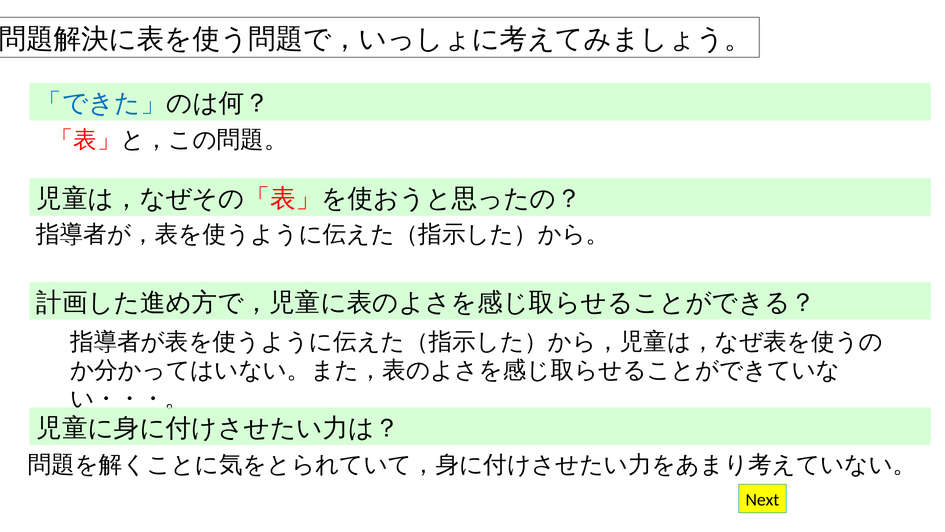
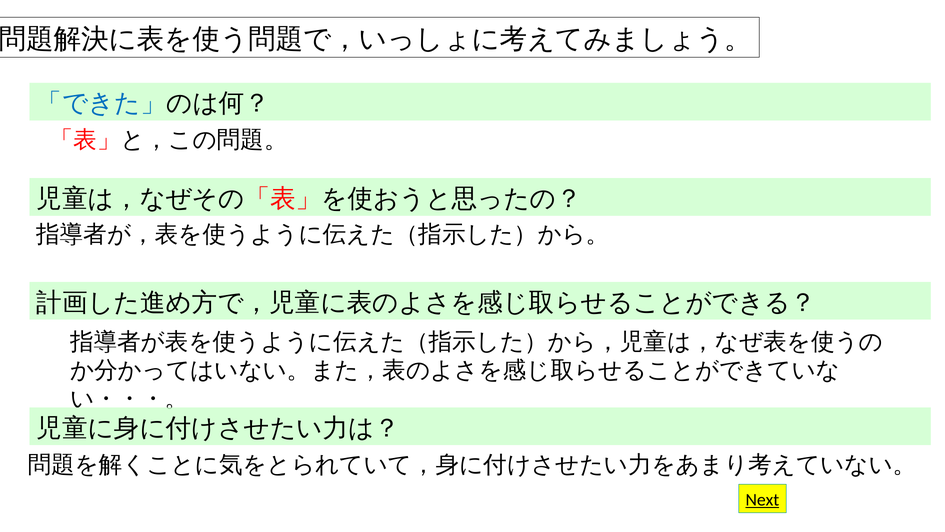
Next underline: none -> present (762, 499)
